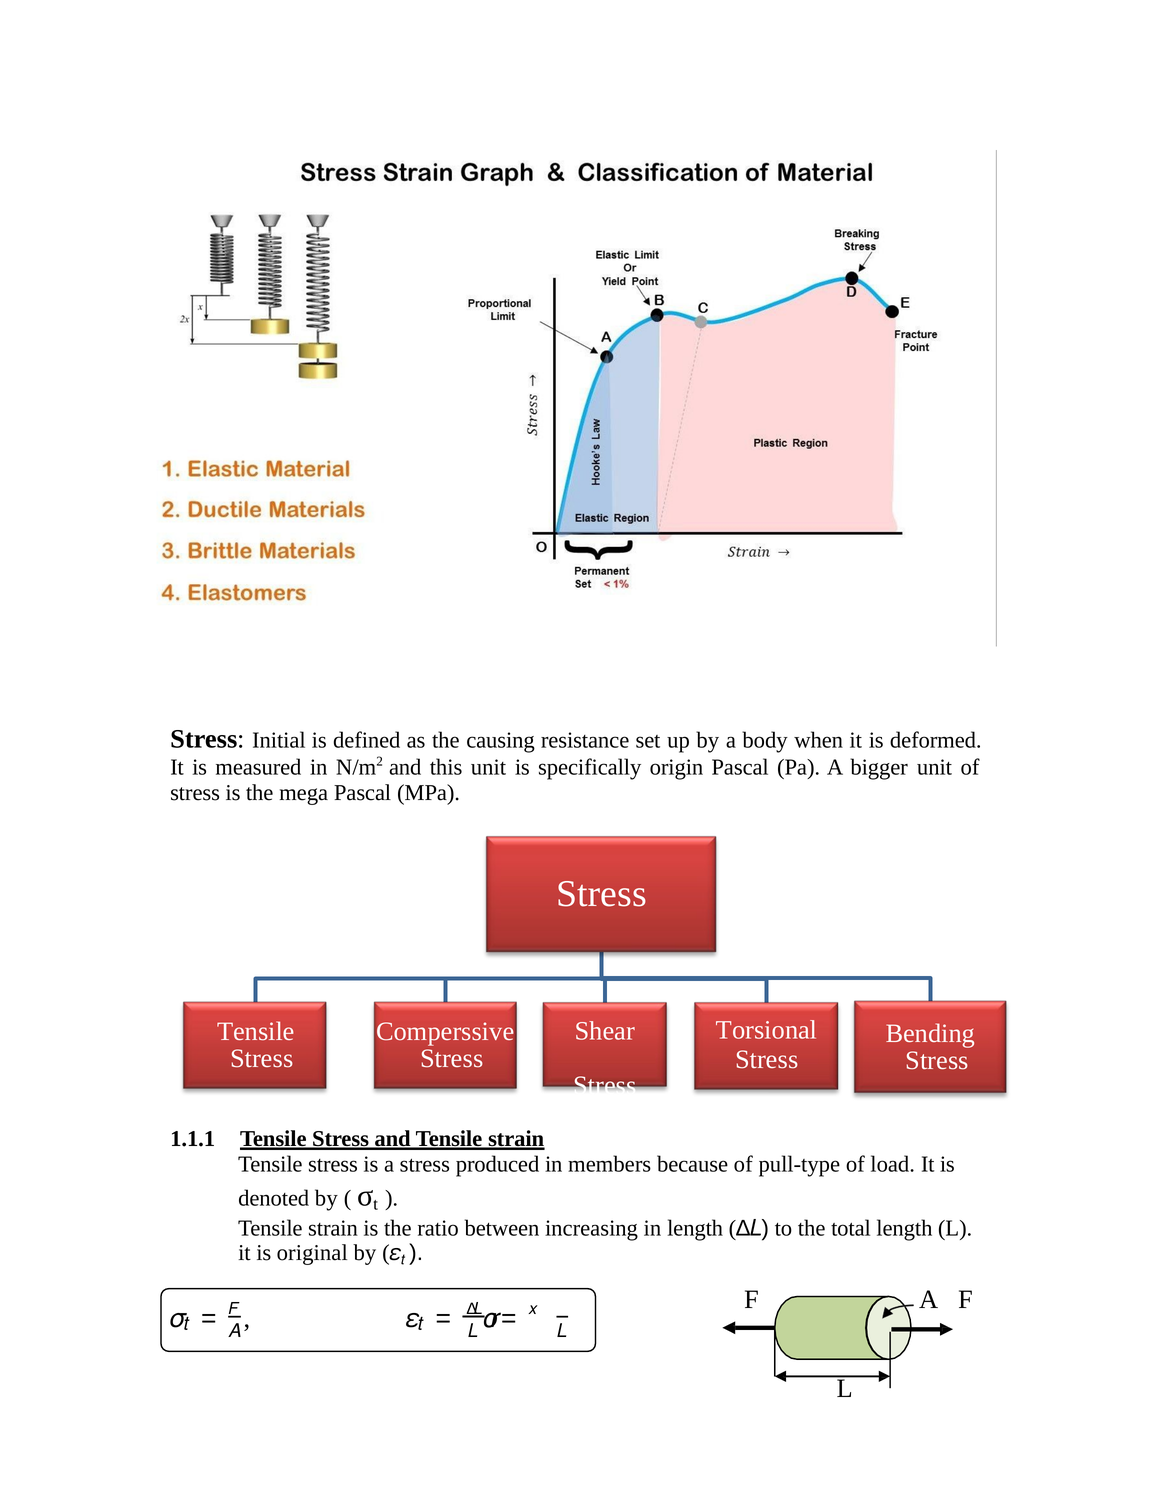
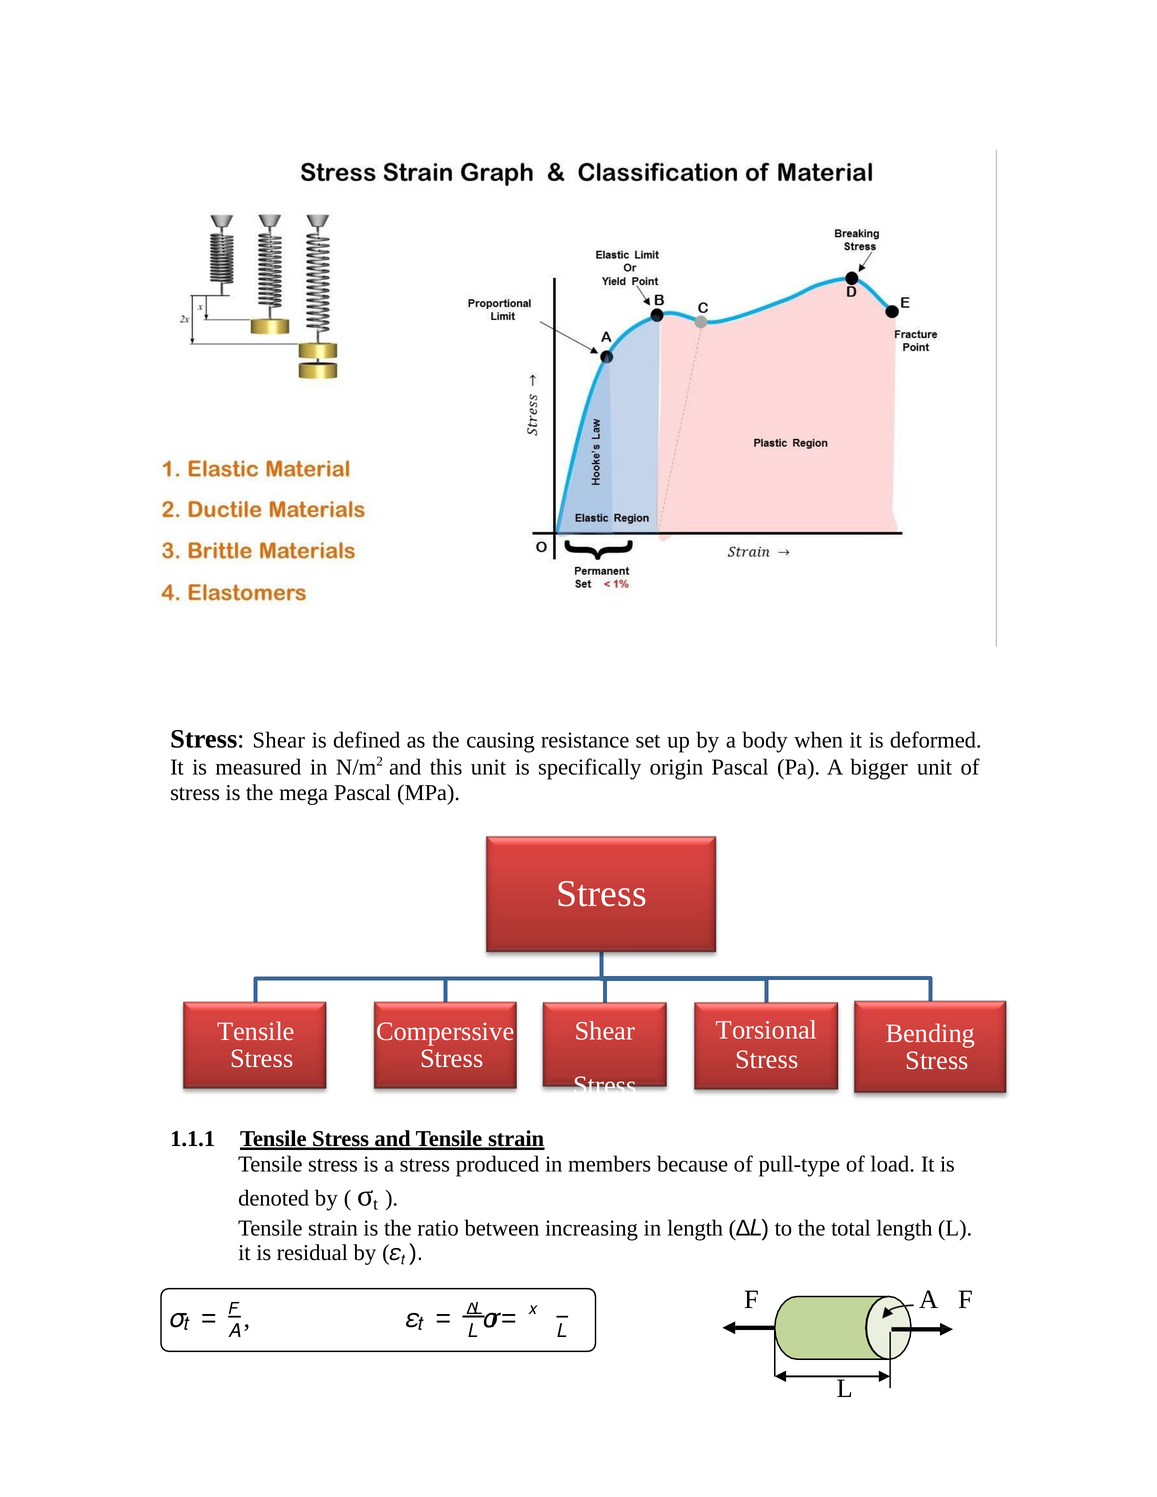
Initial: Initial -> Shear (279, 741)
original: original -> residual (312, 1253)
